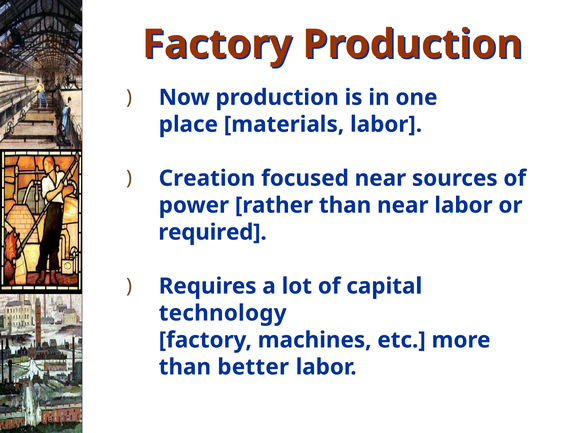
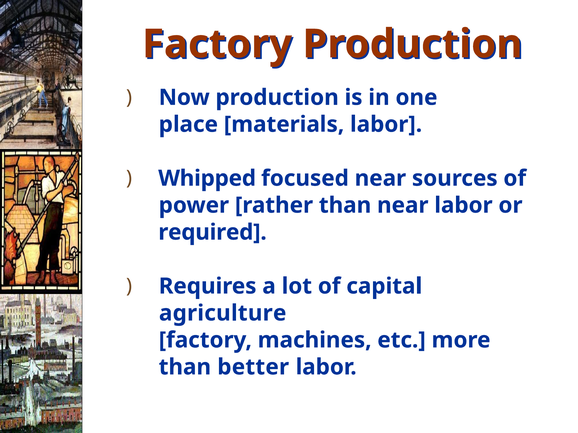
Creation: Creation -> Whipped (207, 179)
technology: technology -> agriculture (223, 313)
